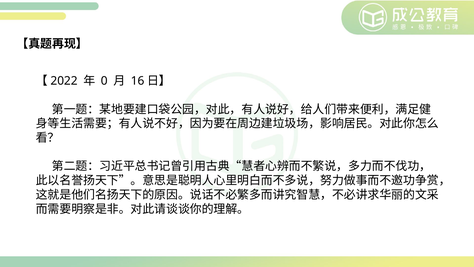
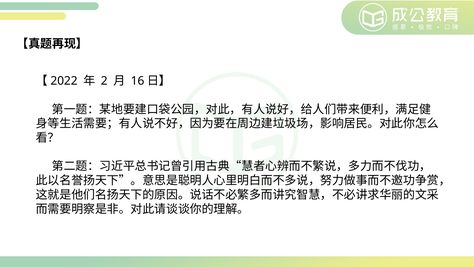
0: 0 -> 2 (104, 81)
